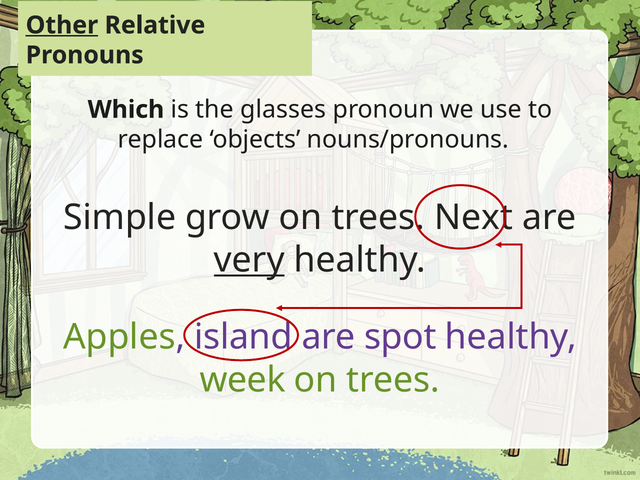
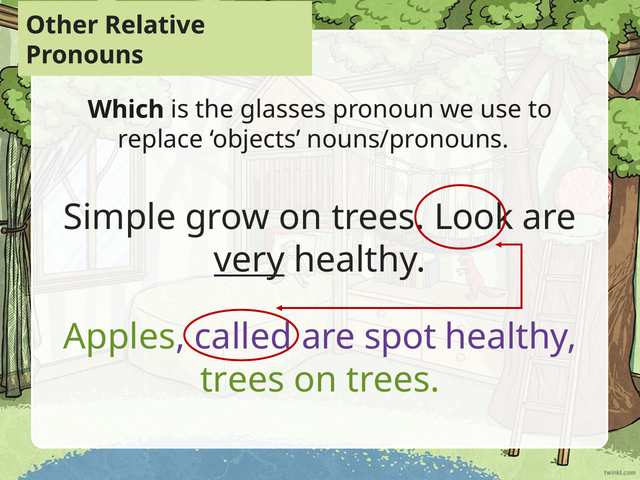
Other underline: present -> none (62, 25)
Next: Next -> Look (474, 218)
island: island -> called (243, 337)
week: week -> trees (242, 380)
